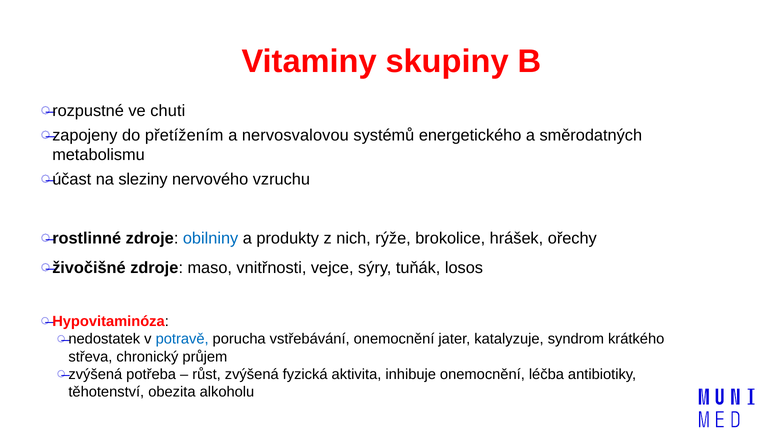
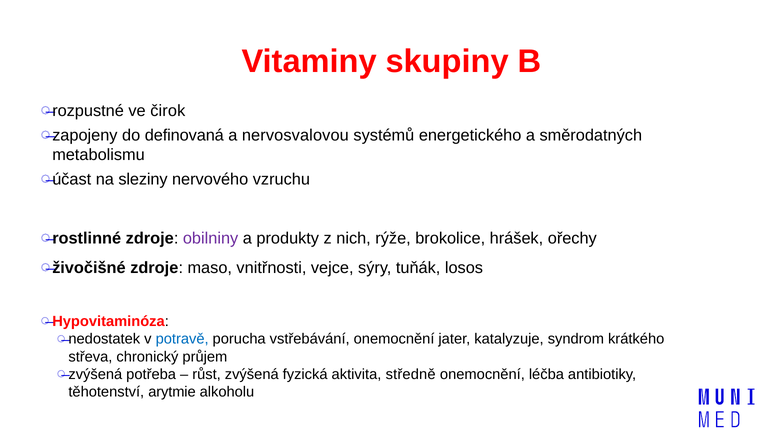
chuti: chuti -> čirok (168, 111)
přetížením: přetížením -> definovaná (184, 135)
obilniny colour: blue -> purple (211, 238)
inhibuje: inhibuje -> středně (411, 374)
obezita: obezita -> arytmie (172, 391)
